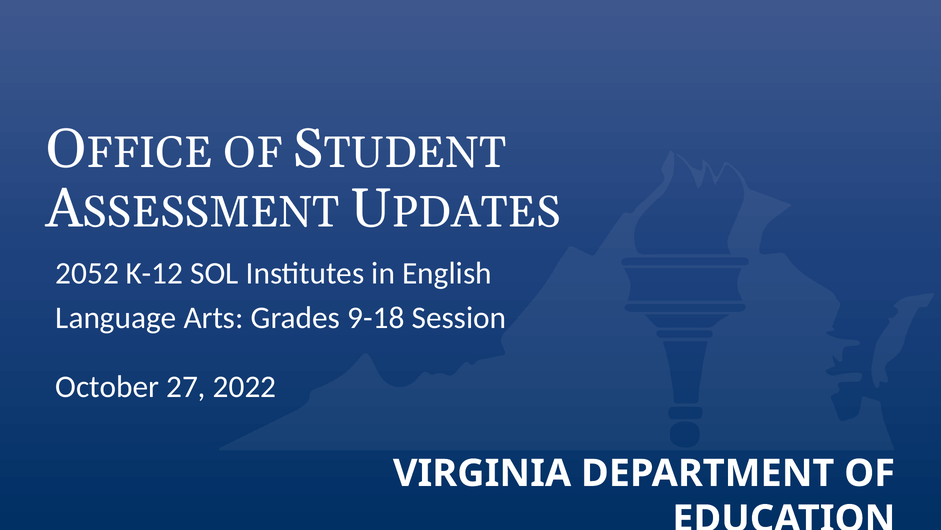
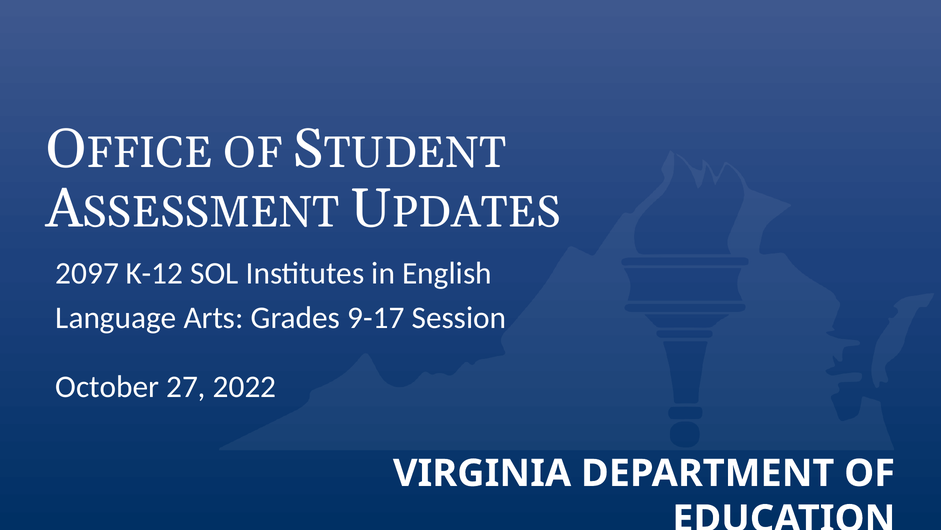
2052: 2052 -> 2097 (87, 273)
9-18: 9-18 -> 9-17 (376, 317)
